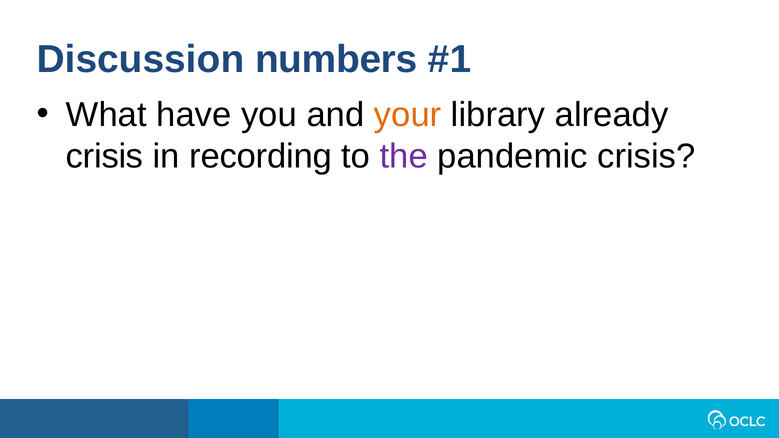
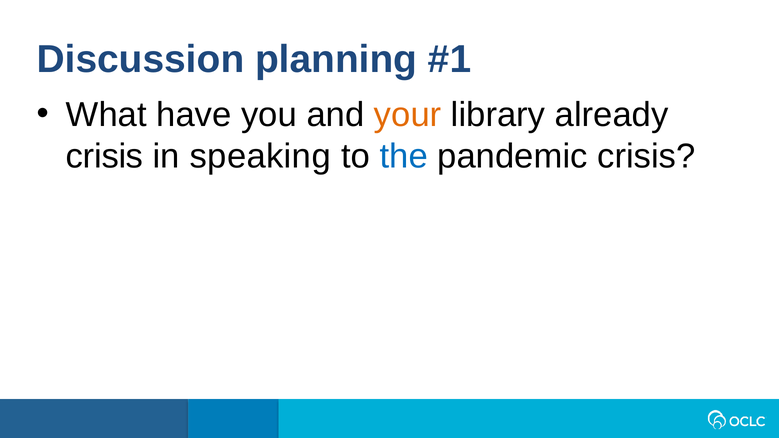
numbers: numbers -> planning (336, 59)
recording: recording -> speaking (260, 156)
the colour: purple -> blue (404, 156)
